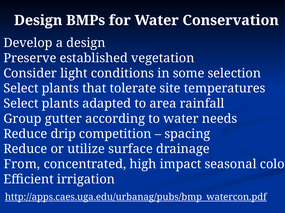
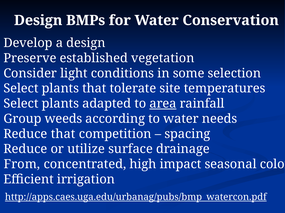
area underline: none -> present (163, 104)
gutter: gutter -> weeds (64, 119)
Reduce drip: drip -> that (63, 134)
